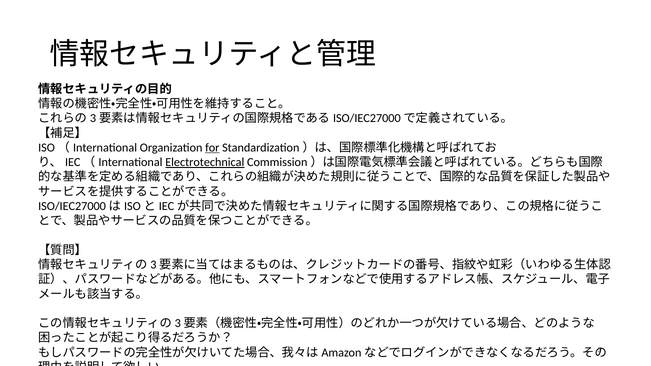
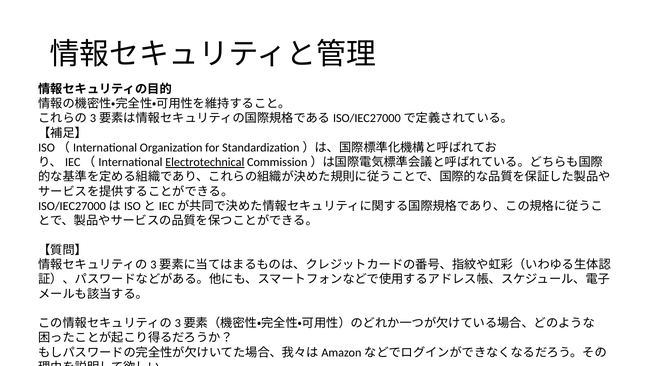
for underline: present -> none (212, 148)
